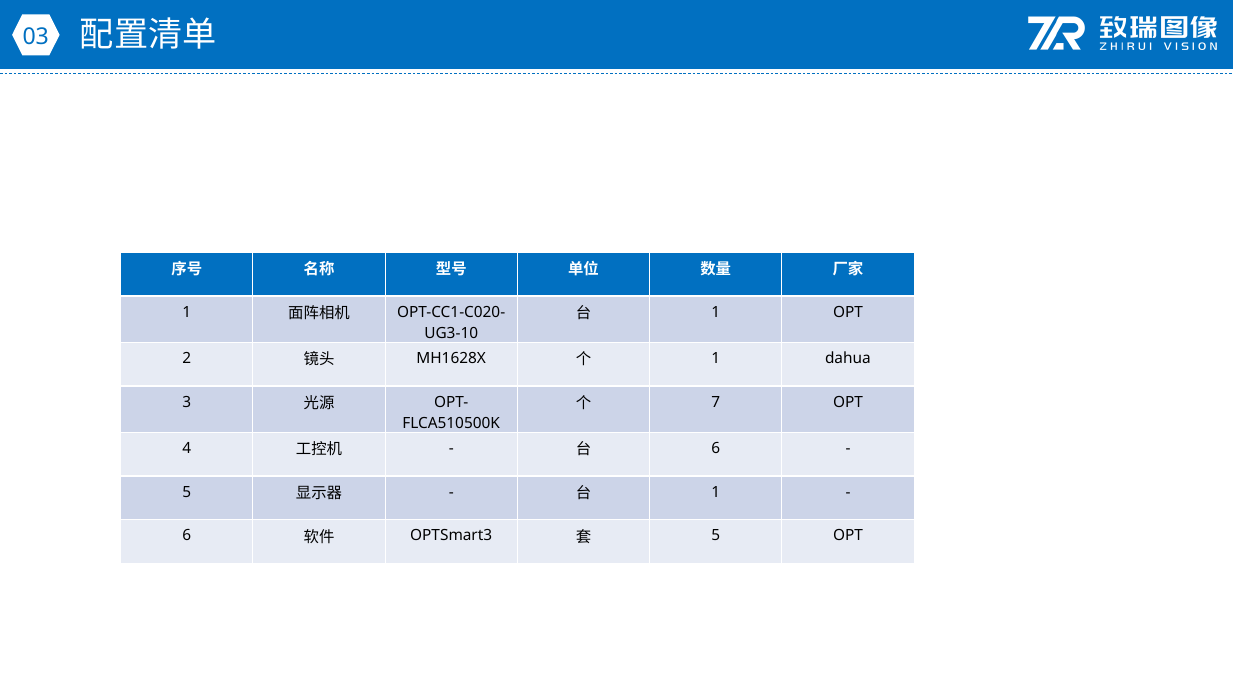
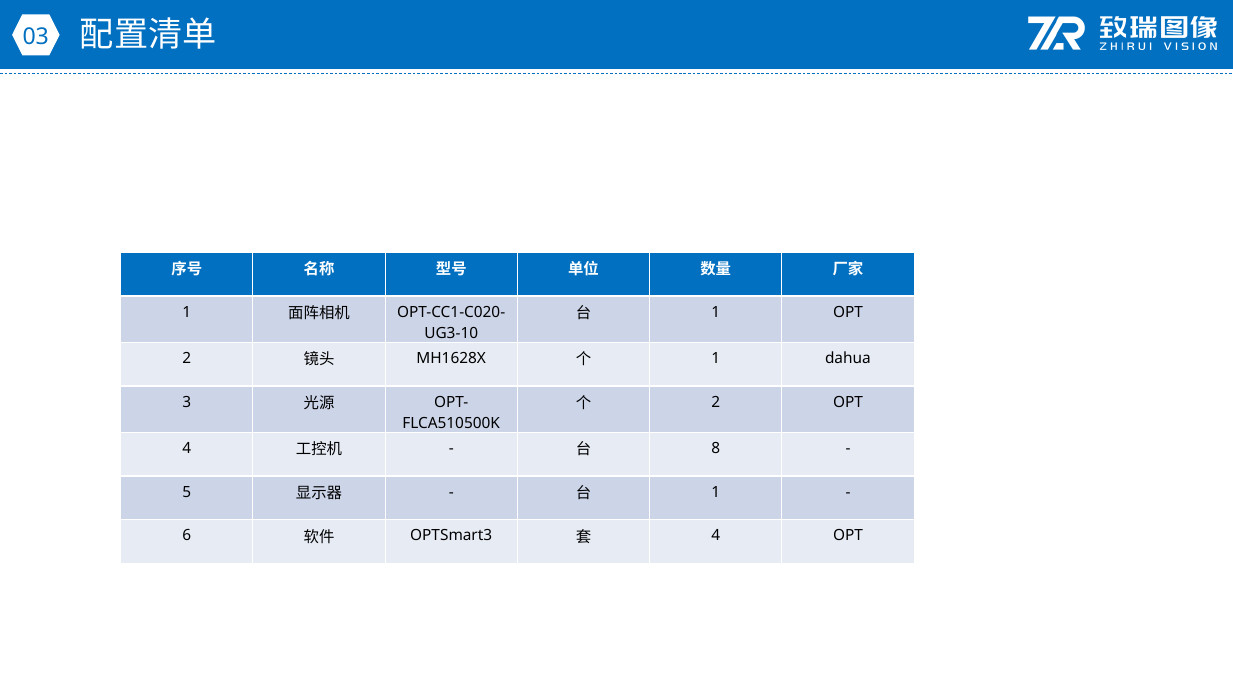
7: 7 -> 2 (716, 402)
6: 6 -> 8 (716, 448)
5: 5 -> 4 (716, 535)
